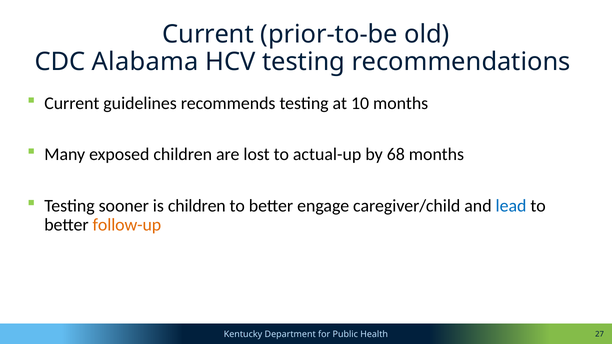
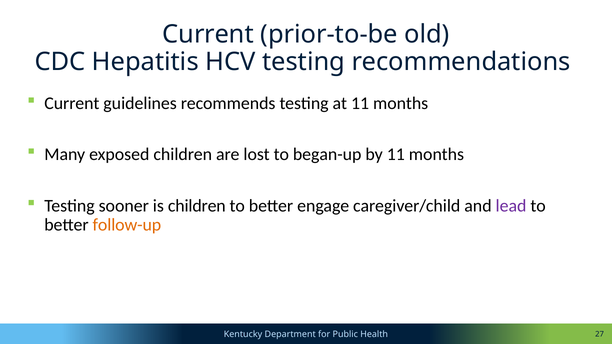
Alabama: Alabama -> Hepatitis (145, 62)
at 10: 10 -> 11 (360, 103)
actual-up: actual-up -> began-up (327, 155)
by 68: 68 -> 11 (396, 155)
lead colour: blue -> purple (511, 206)
